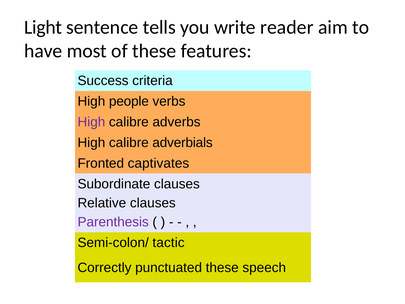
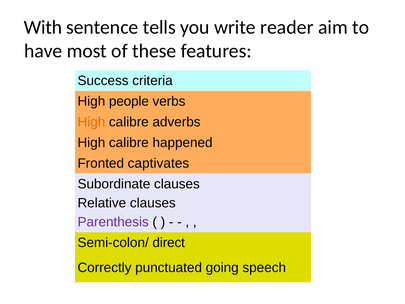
Light: Light -> With (43, 27)
High colour: purple -> orange (91, 122)
adverbials: adverbials -> happened (183, 143)
tactic: tactic -> direct (169, 243)
punctuated these: these -> going (222, 268)
